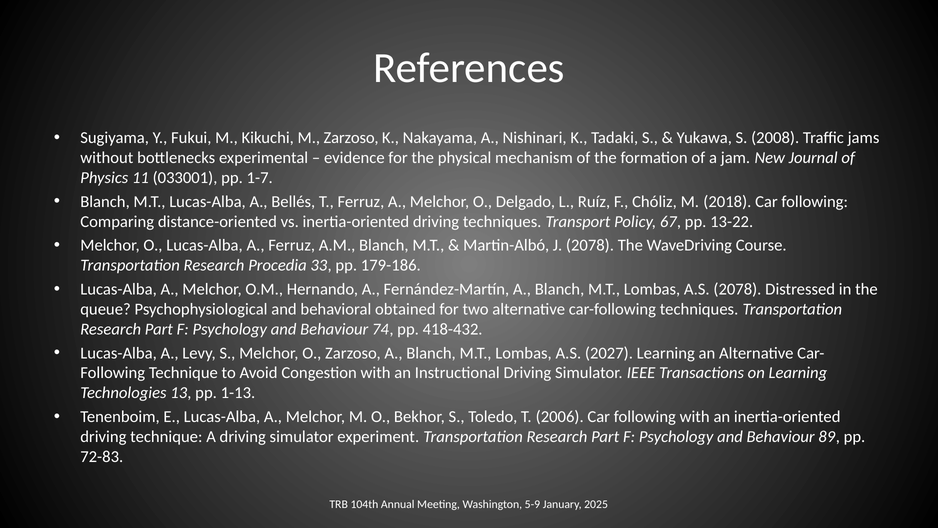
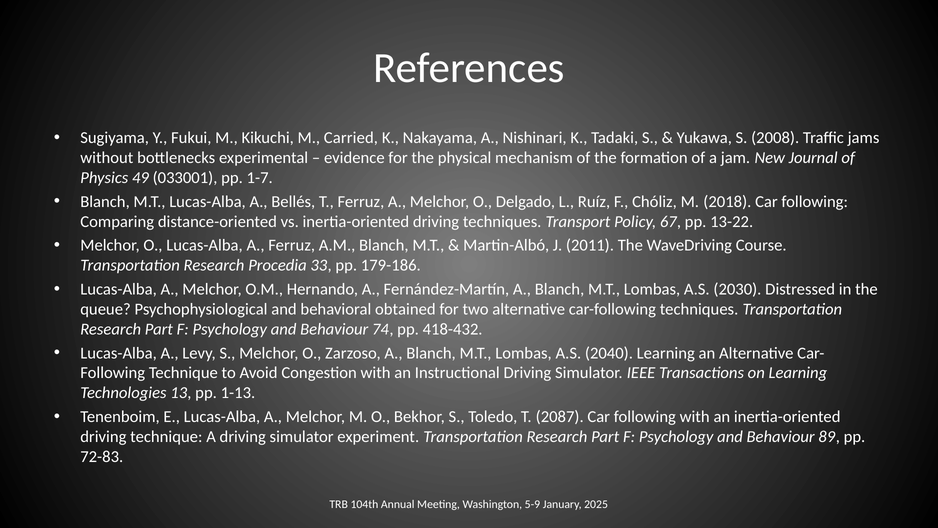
M Zarzoso: Zarzoso -> Carried (351, 138)
11: 11 -> 49 (140, 178)
J 2078: 2078 -> 2011 (590, 245)
A.S 2078: 2078 -> 2030 (737, 289)
2027: 2027 -> 2040 (609, 353)
2006: 2006 -> 2087 (560, 417)
